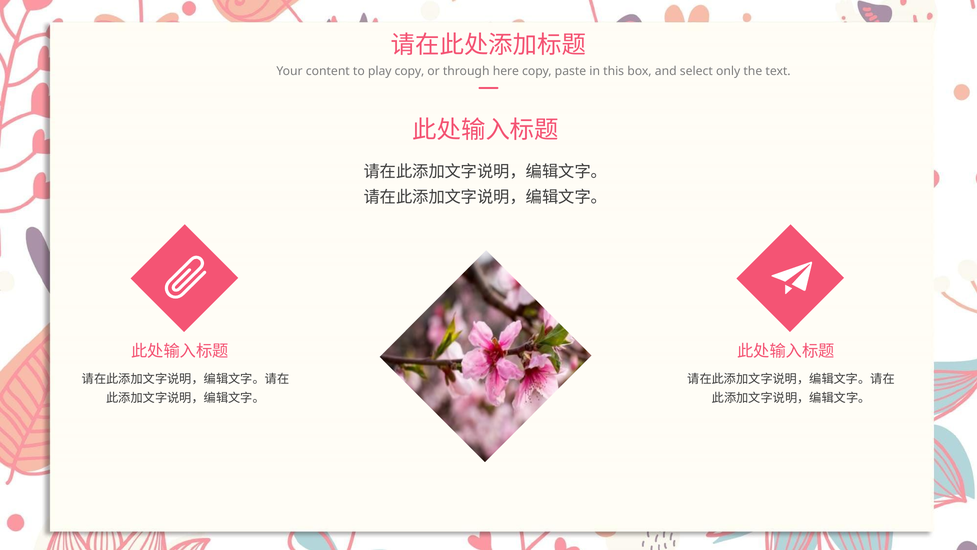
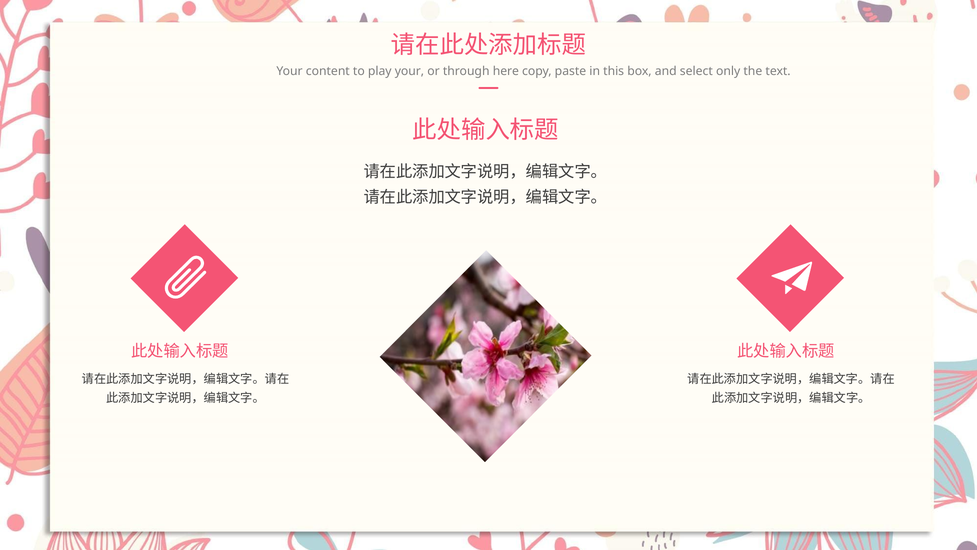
play copy: copy -> your (409, 71)
